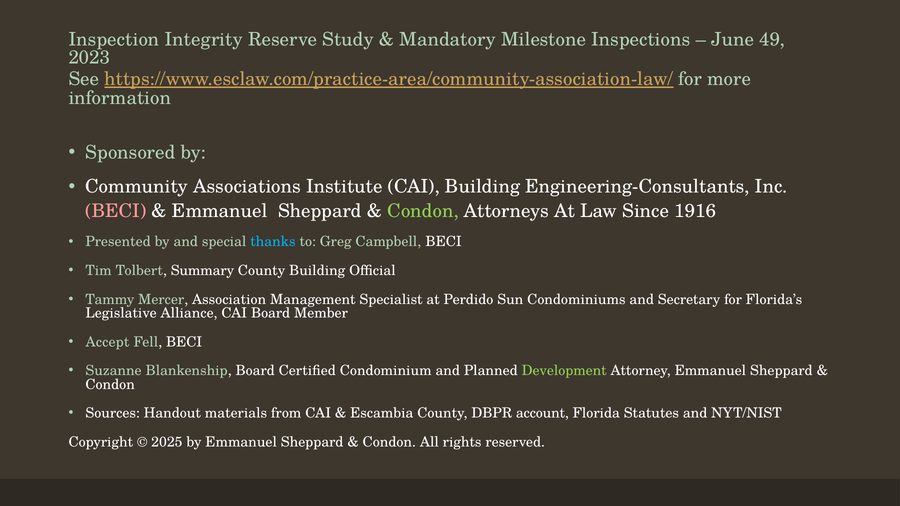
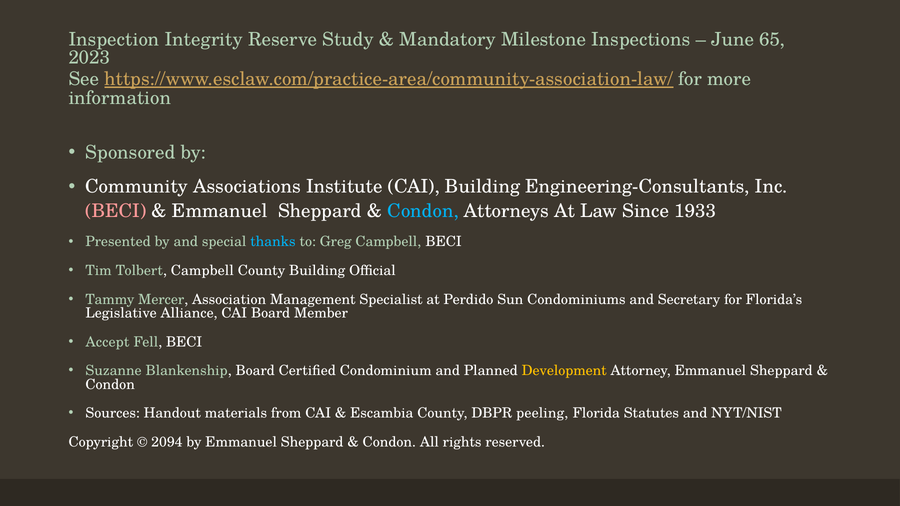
49: 49 -> 65 (772, 39)
Condon colour: light green -> light blue (423, 211)
1916: 1916 -> 1933 (695, 211)
Tolbert Summary: Summary -> Campbell (202, 271)
Development colour: light green -> yellow (564, 371)
account: account -> peeling (542, 414)
2025: 2025 -> 2094 (167, 442)
